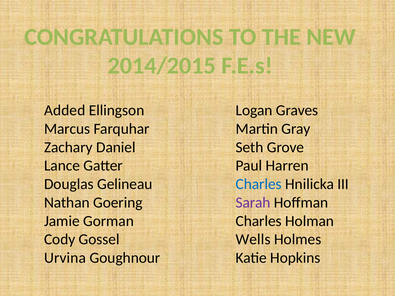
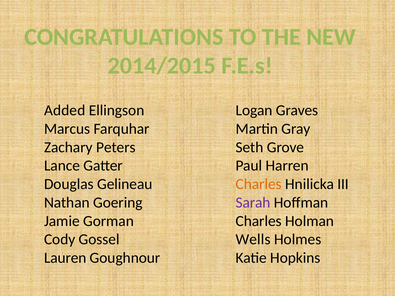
Daniel: Daniel -> Peters (116, 147)
Charles colour: blue -> orange (259, 184)
Urvina: Urvina -> Lauren (65, 258)
